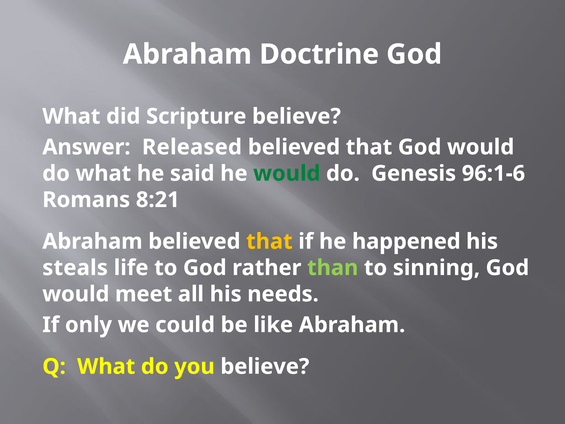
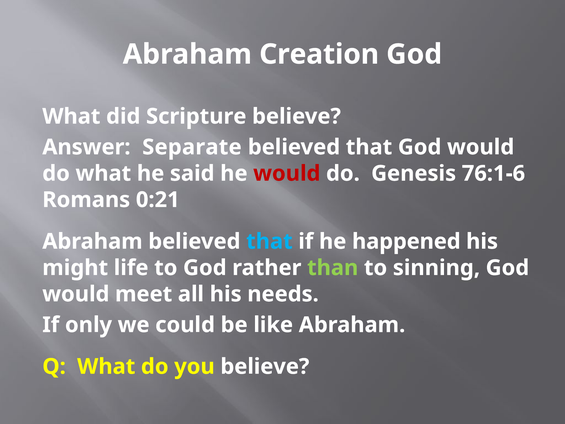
Doctrine: Doctrine -> Creation (319, 54)
Released: Released -> Separate (192, 147)
would colour: green -> red (287, 173)
96:1-6: 96:1-6 -> 76:1-6 (493, 173)
8:21: 8:21 -> 0:21 (158, 200)
that colour: yellow -> light blue (269, 241)
steals: steals -> might (75, 268)
